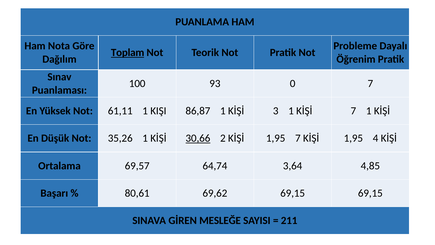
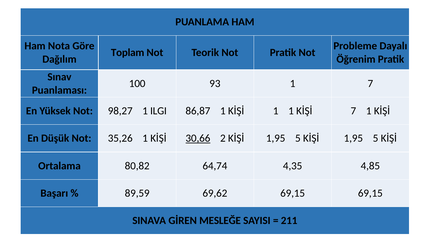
Toplam underline: present -> none (128, 53)
93 0: 0 -> 1 (293, 83)
61,11: 61,11 -> 98,27 (120, 111)
KIŞI: KIŞI -> ILGI (158, 111)
KİŞİ 3: 3 -> 1 (276, 111)
2 KİŞİ 1,95 7: 7 -> 5 (298, 138)
4: 4 -> 5 (376, 138)
69,57: 69,57 -> 80,82 (137, 166)
3,64: 3,64 -> 4,35 (293, 166)
80,61: 80,61 -> 89,59 (137, 193)
